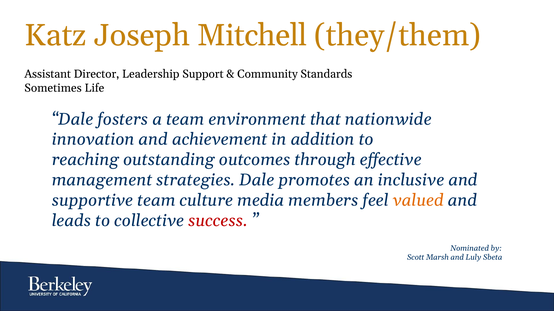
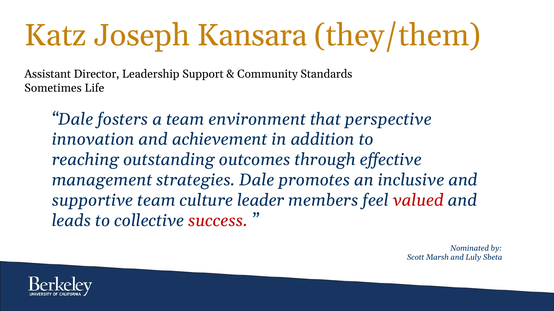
Mitchell: Mitchell -> Kansara (252, 36)
nationwide: nationwide -> perspective (388, 119)
media: media -> leader (261, 201)
valued colour: orange -> red (418, 201)
